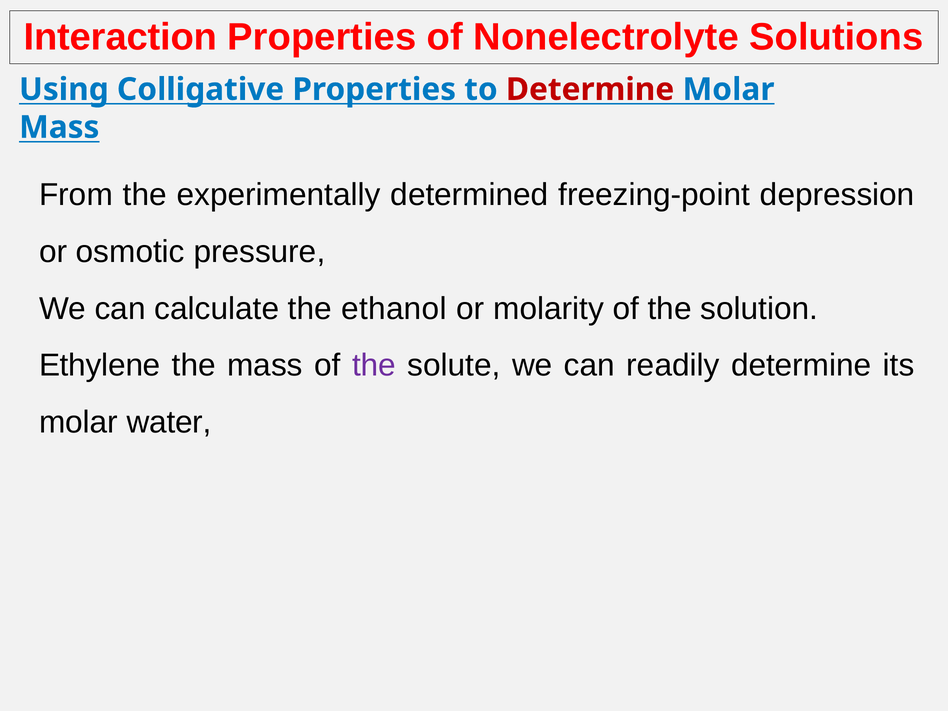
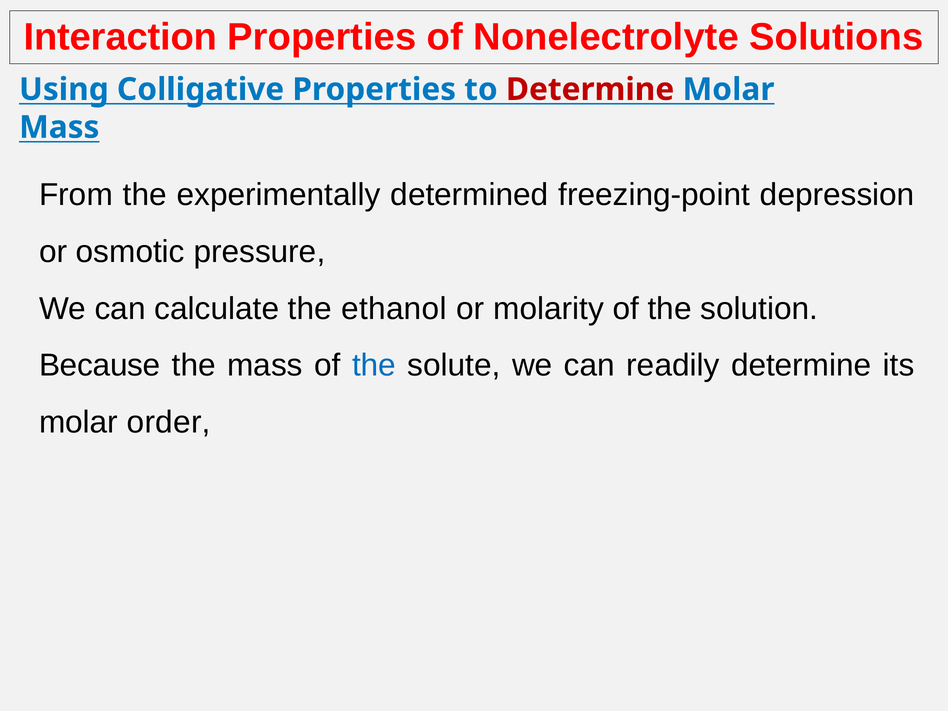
Ethylene: Ethylene -> Because (100, 366)
the colour: purple -> blue (374, 366)
water: water -> order (169, 422)
